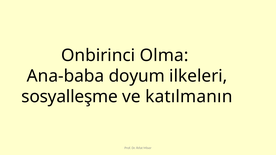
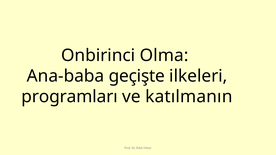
doyum: doyum -> geçişte (137, 76)
sosyalleşme: sosyalleşme -> programları (70, 97)
